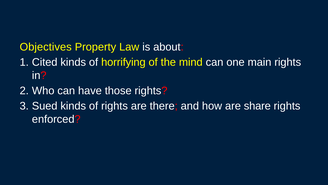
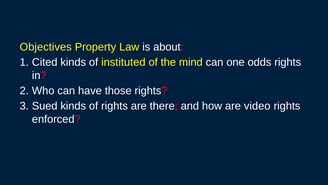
horrifying: horrifying -> instituted (123, 62)
main: main -> odds (259, 62)
share: share -> video (257, 106)
